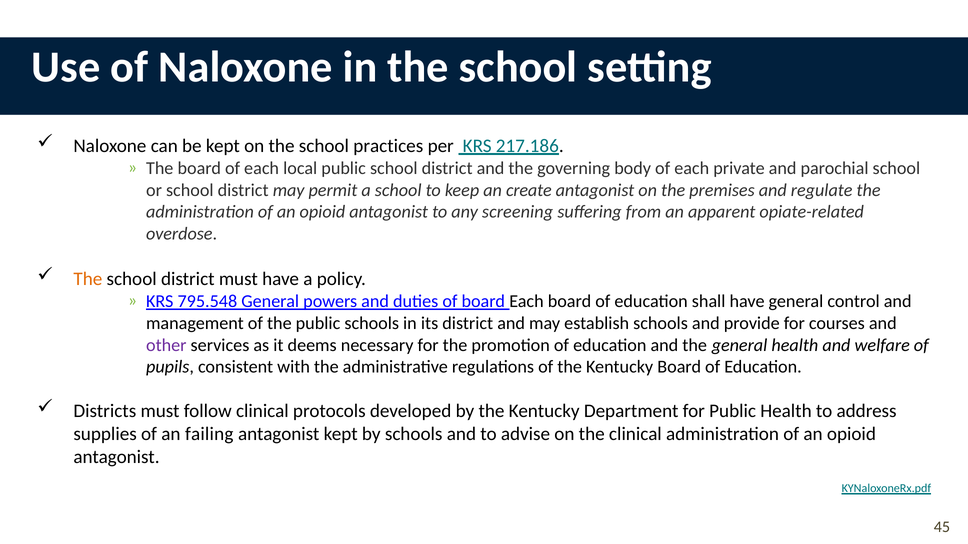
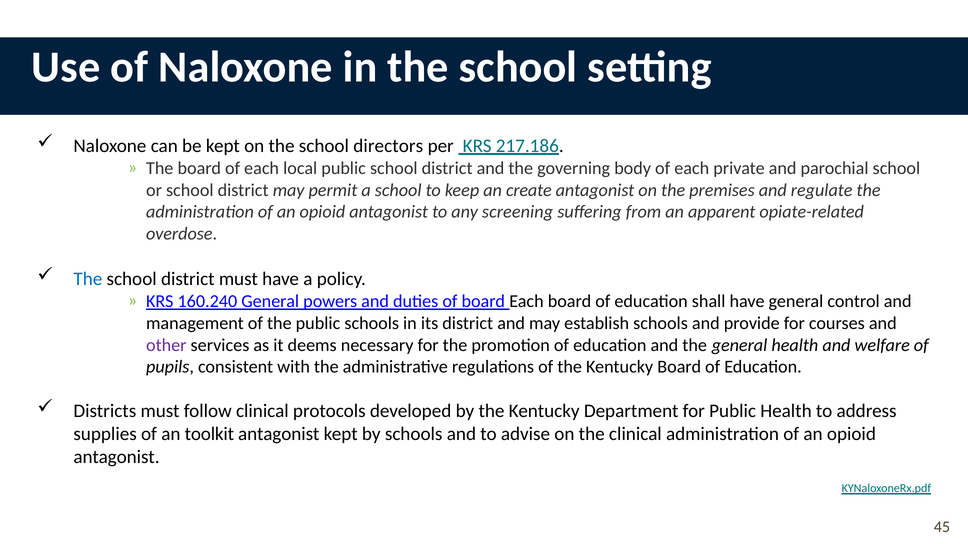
practices: practices -> directors (388, 146)
The colour: orange -> blue (88, 279)
795.548: 795.548 -> 160.240 (207, 302)
failing: failing -> toolkit (209, 435)
